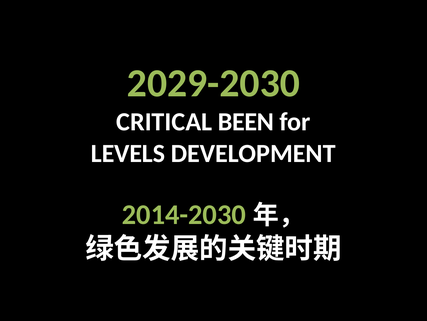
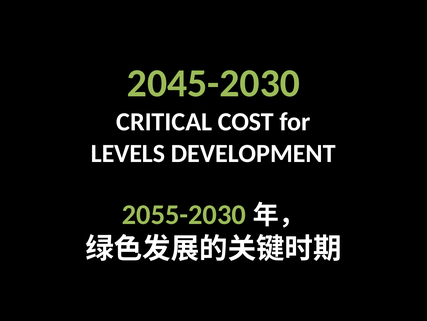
2029-2030: 2029-2030 -> 2045-2030 (213, 83)
BEEN: BEEN -> COST (246, 122)
2014-2030: 2014-2030 -> 2055-2030 (184, 214)
